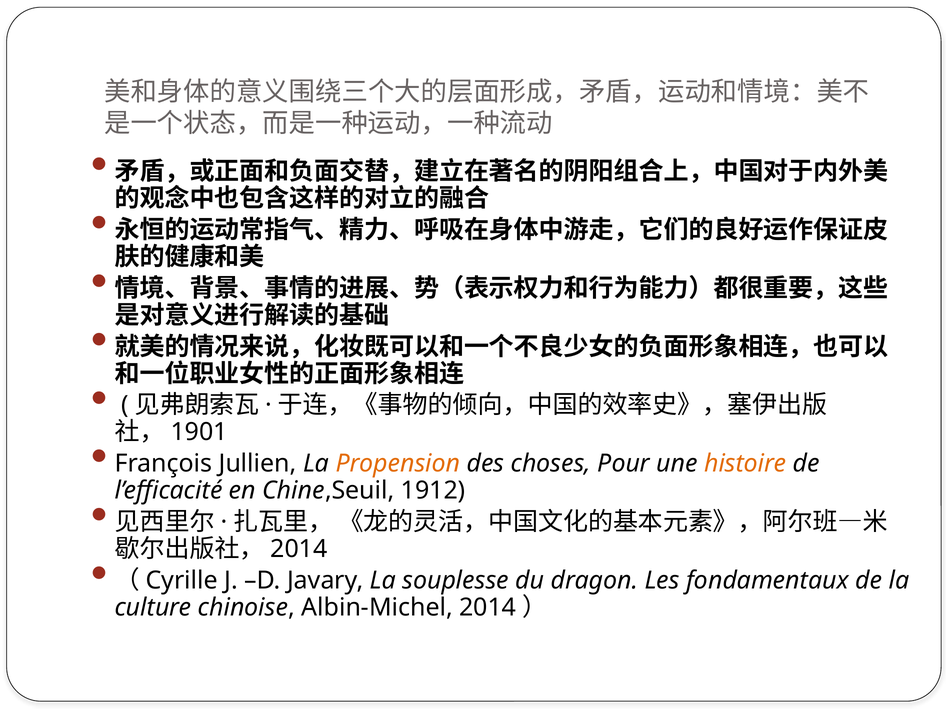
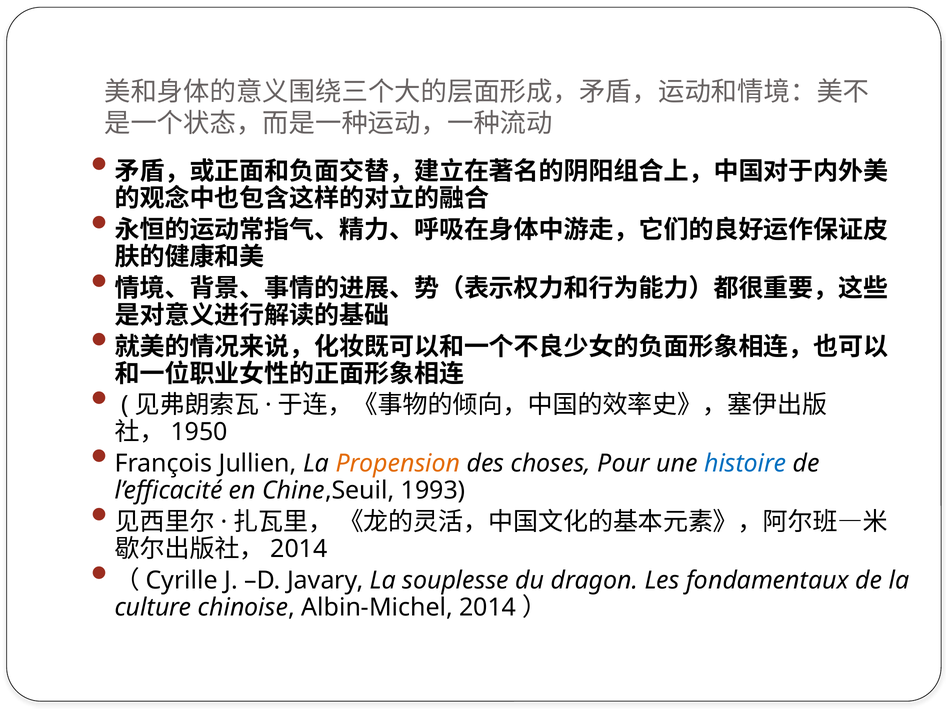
1901: 1901 -> 1950 (199, 432)
histoire colour: orange -> blue (745, 464)
1912: 1912 -> 1993 (433, 491)
